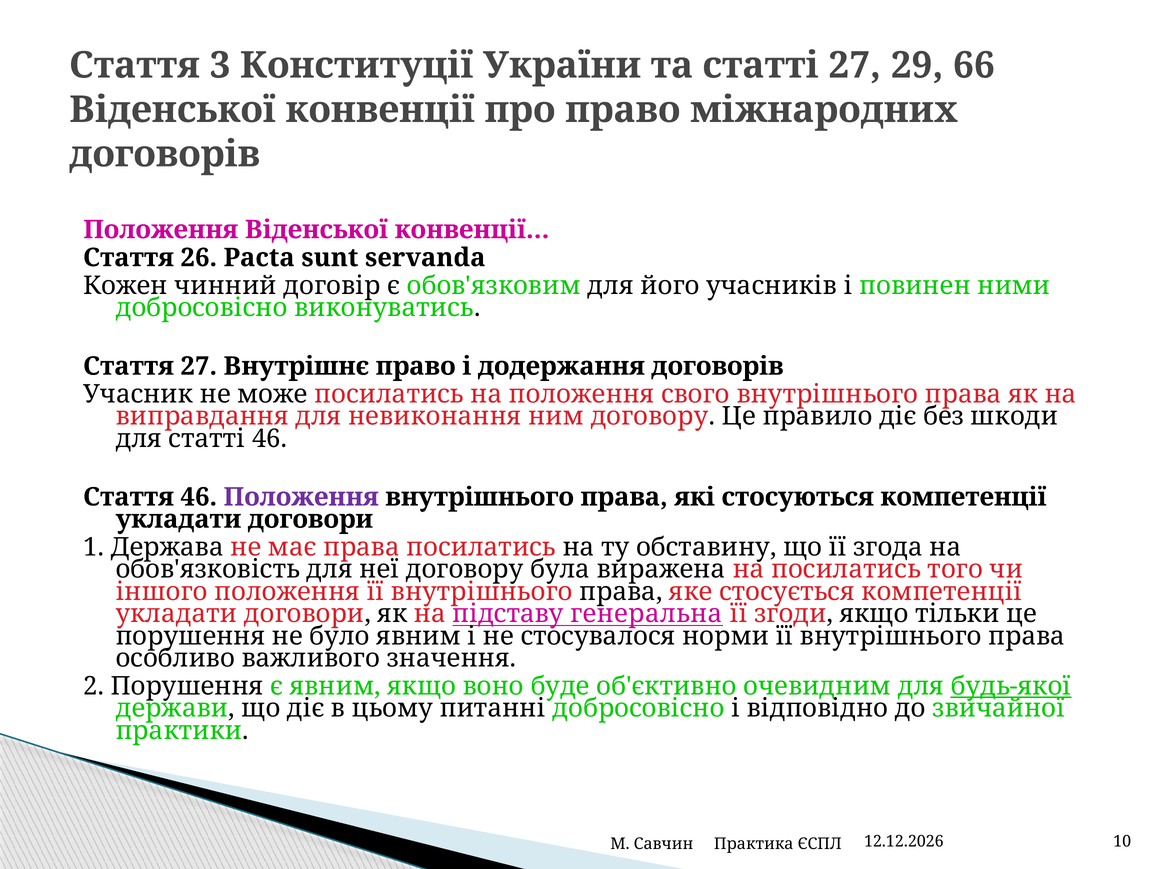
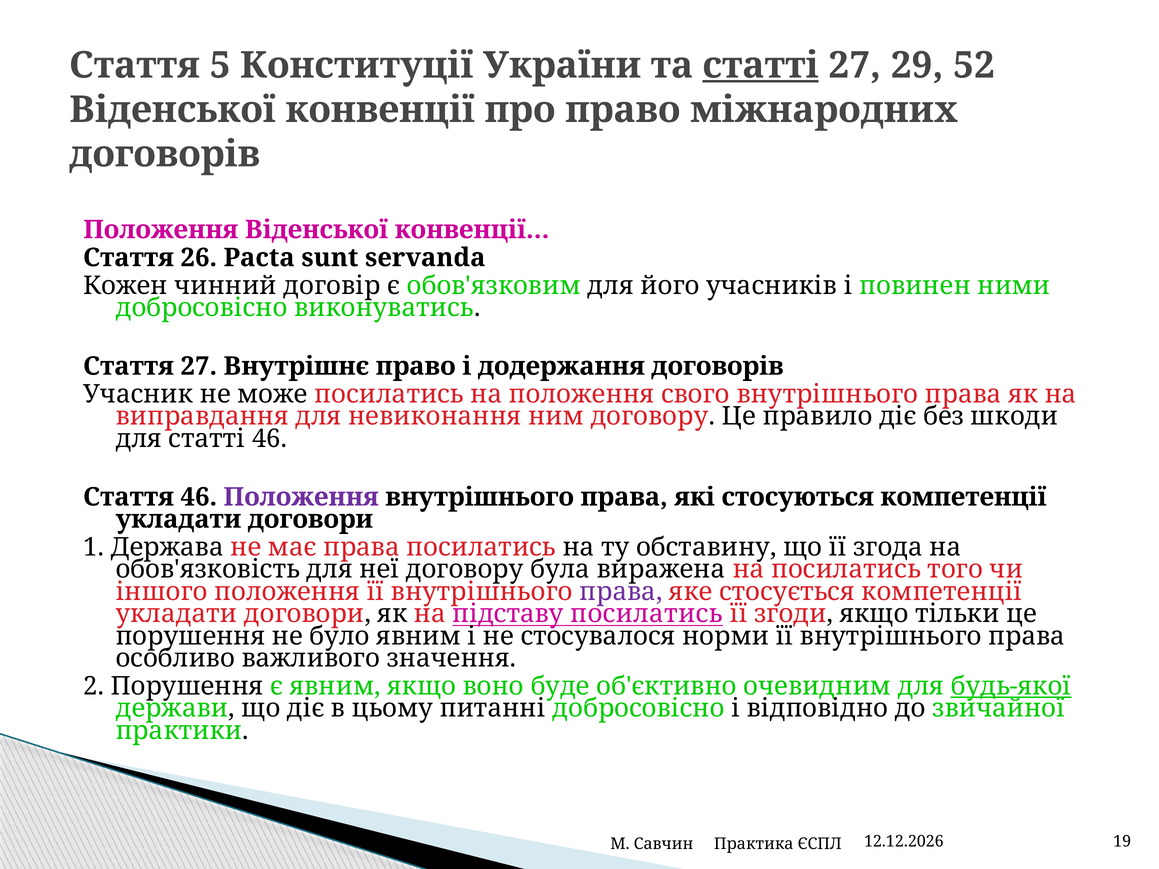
3: 3 -> 5 (220, 65)
статті underline: none -> present (761, 65)
66: 66 -> 52 (974, 65)
права colour: black -> purple (621, 592)
підставу генеральна: генеральна -> посилатись (646, 614)
10: 10 -> 19 (1122, 842)
